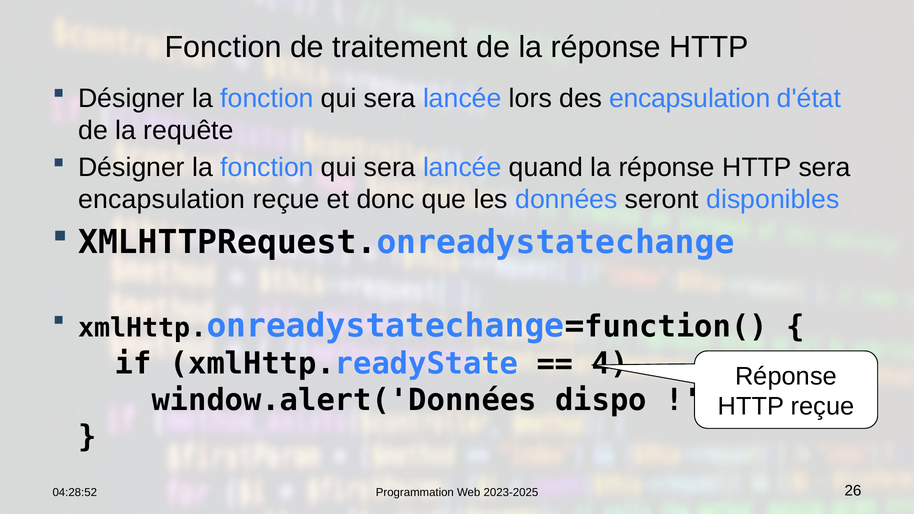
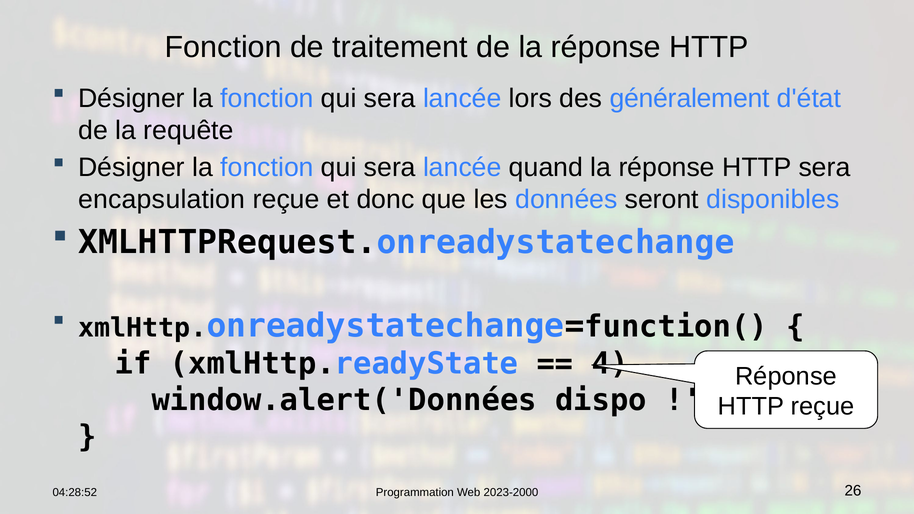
des encapsulation: encapsulation -> généralement (690, 98)
2023-2025: 2023-2025 -> 2023-2000 (511, 493)
